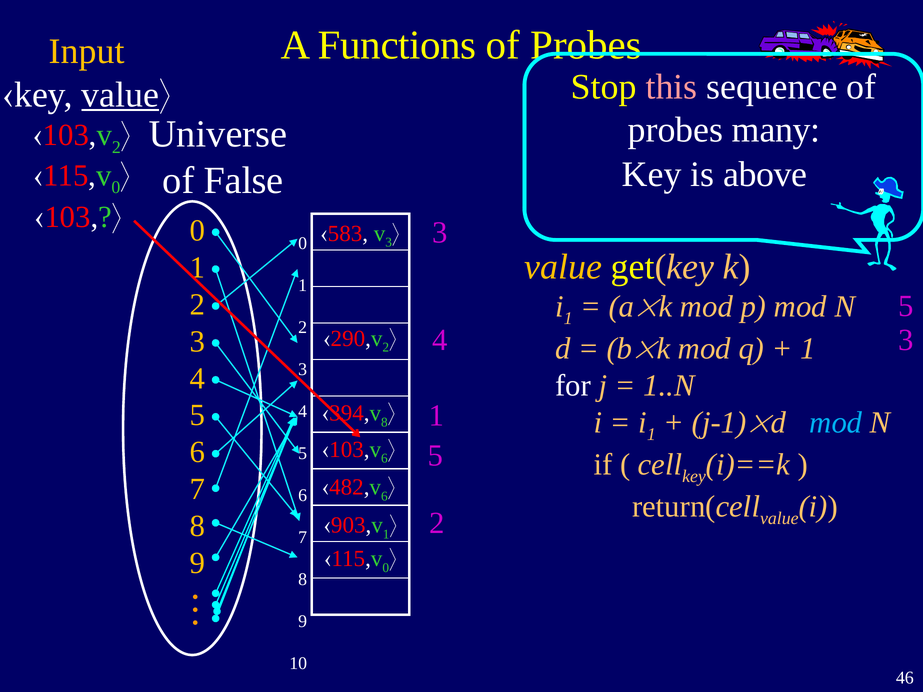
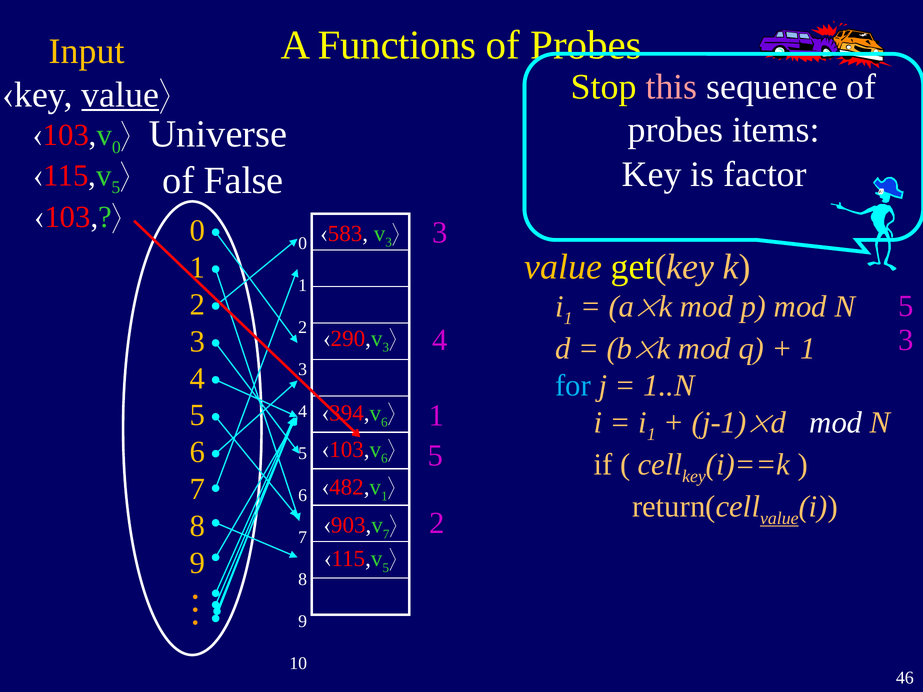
many: many -> items (776, 130)
2: 2 -> 0 (116, 147)
above: above -> factor (765, 175)
0: 0 -> 5 (116, 188)
2: 2 -> 3 (386, 348)
for colour: white -> light blue (573, 386)
8: 8 -> 6 (384, 422)
mod colour: light blue -> white (836, 423)
6: 6 -> 1 (384, 496)
value underline: none -> present (779, 519)
1: 1 -> 7 (386, 534)
0: 0 -> 5 (386, 568)
